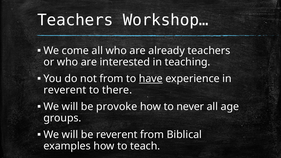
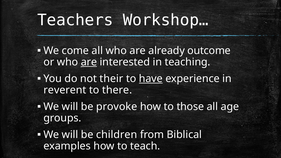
already teachers: teachers -> outcome (209, 51)
are underline: none -> present (89, 62)
not from: from -> their (111, 79)
never: never -> those (190, 107)
be reverent: reverent -> children (117, 135)
